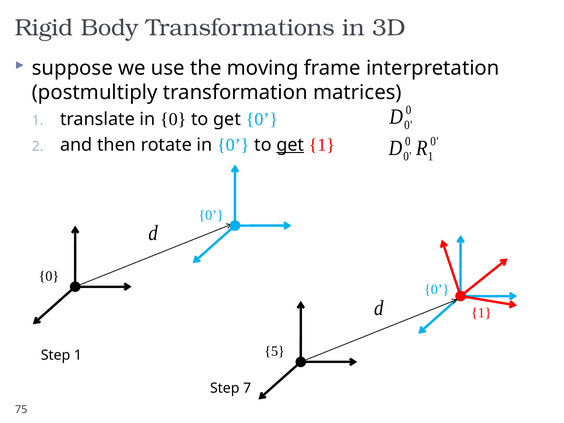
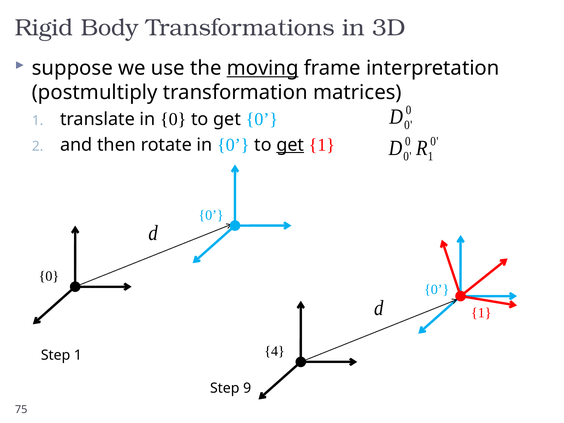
moving underline: none -> present (263, 68)
5: 5 -> 4 (275, 351)
7: 7 -> 9 (247, 388)
